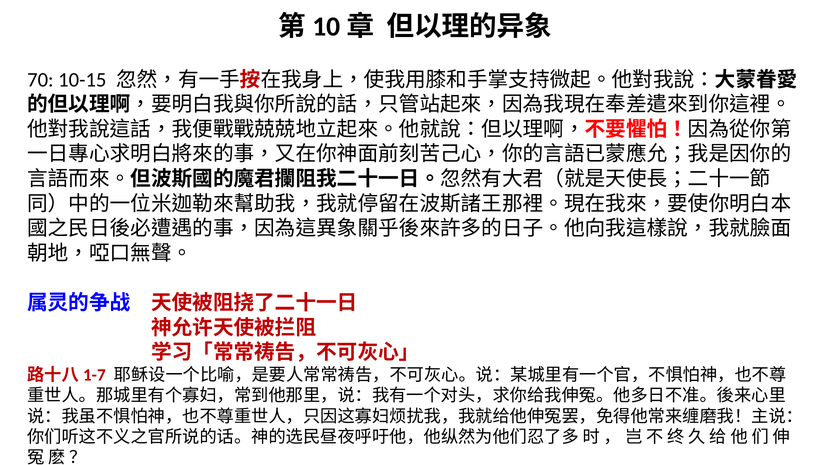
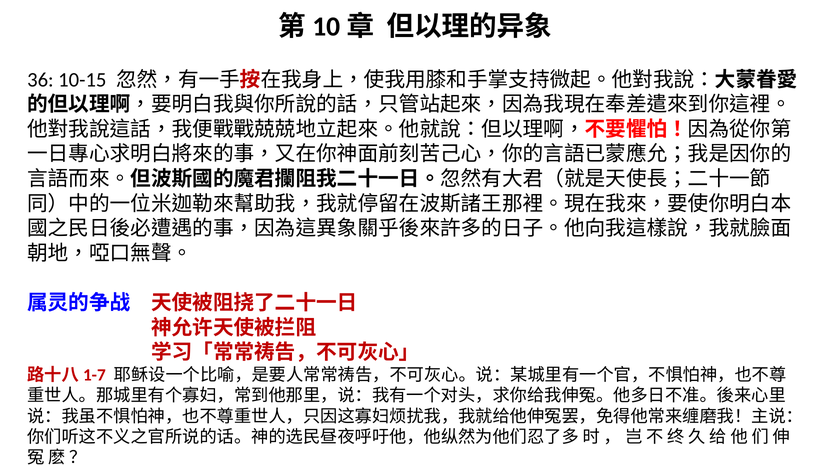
70: 70 -> 36 (40, 80)
